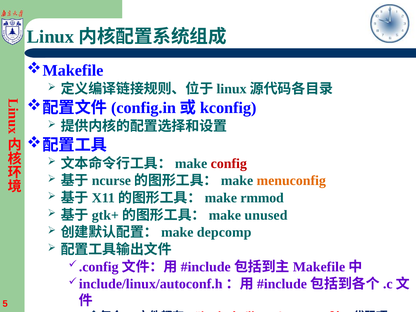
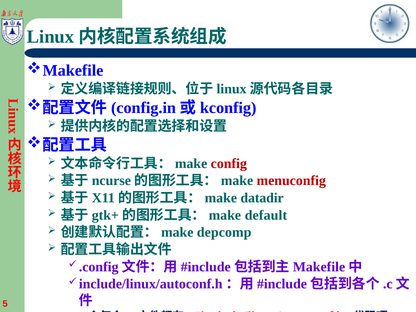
menuconfig colour: orange -> red (291, 181)
rmmod: rmmod -> datadir (262, 198)
unused: unused -> default (266, 215)
